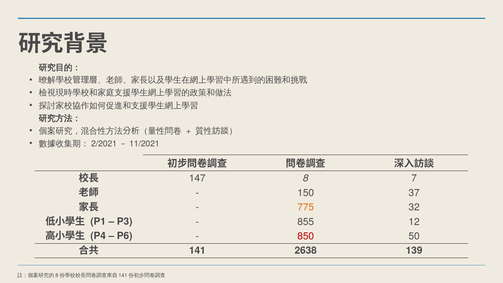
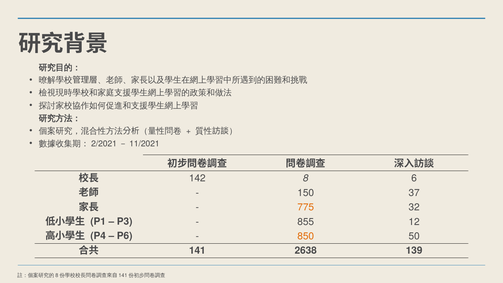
147: 147 -> 142 (197, 178)
7: 7 -> 6 (414, 178)
850 colour: red -> orange (306, 236)
